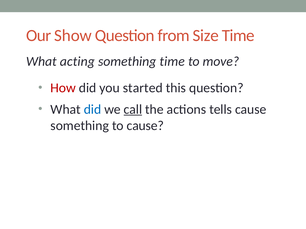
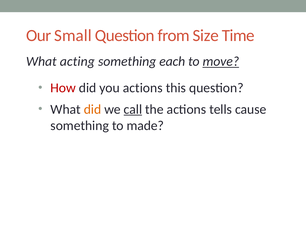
Show: Show -> Small (73, 36)
something time: time -> each (172, 62)
move underline: none -> present (221, 62)
you started: started -> actions (143, 88)
did colour: blue -> orange (92, 110)
to cause: cause -> made (145, 126)
